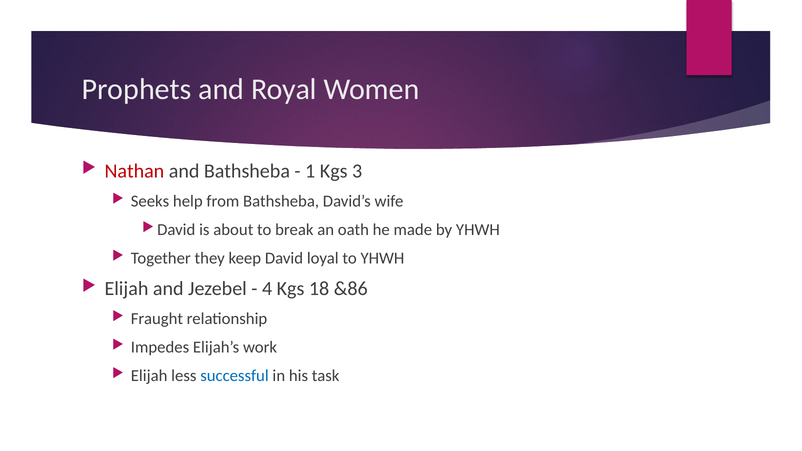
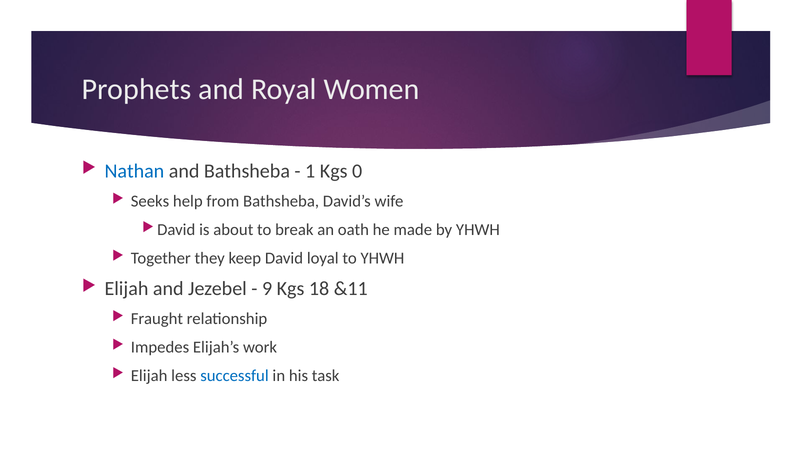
Nathan colour: red -> blue (134, 171)
3: 3 -> 0 (357, 171)
4: 4 -> 9 (267, 289)
&86: &86 -> &11 (351, 289)
